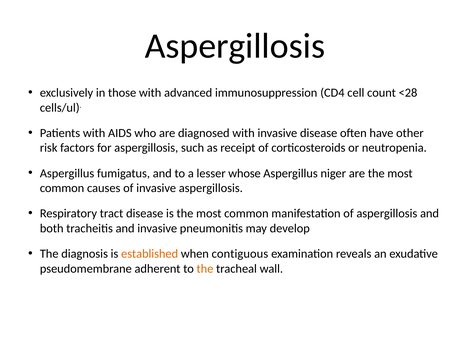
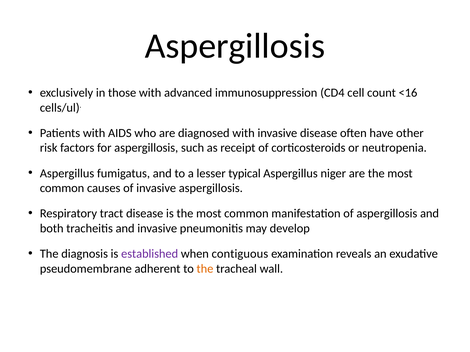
<28: <28 -> <16 (408, 93)
whose: whose -> typical (245, 174)
established colour: orange -> purple (150, 254)
